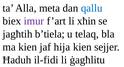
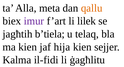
qallu colour: blue -> orange (92, 8)
xħin: xħin -> lilek (86, 21)
Ħaduh: Ħaduh -> Kalma (17, 60)
